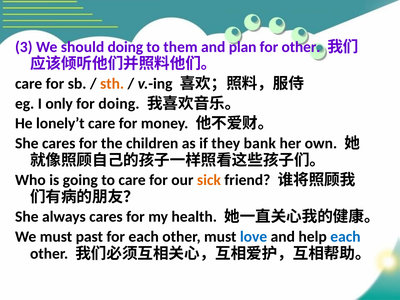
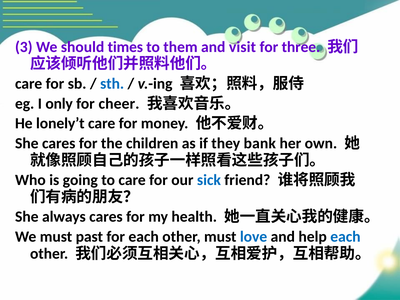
should doing: doing -> times (125, 47)
plan: plan -> visit (242, 47)
for other: other -> three (301, 47)
sth colour: orange -> blue (112, 84)
for doing: doing -> cheer (119, 104)
sick colour: orange -> blue (209, 180)
